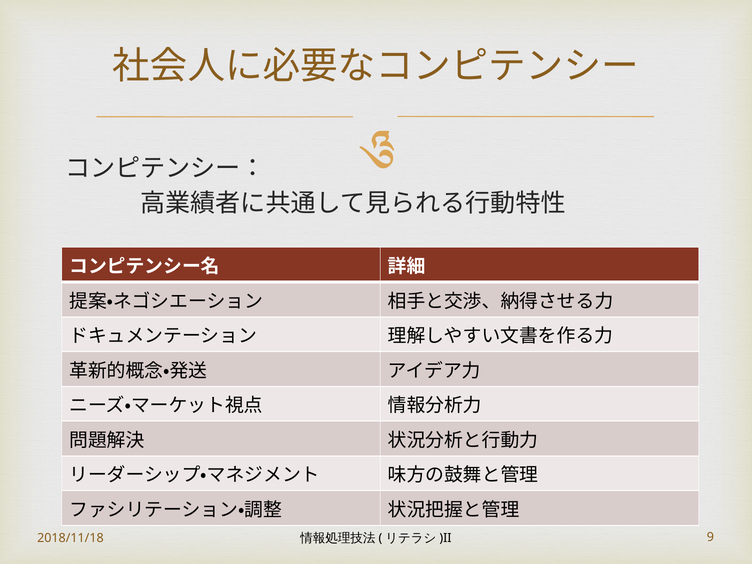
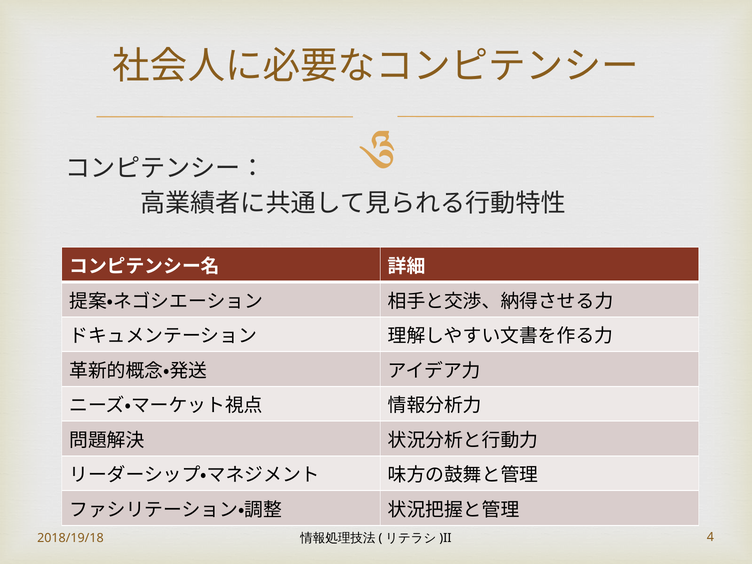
2018/11/18: 2018/11/18 -> 2018/19/18 (70, 538)
9: 9 -> 4 (710, 537)
